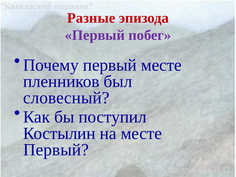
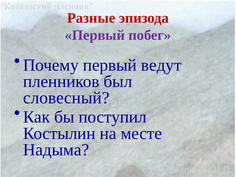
первый месте: месте -> ведут (161, 65)
Первый: Первый -> Надыма (56, 150)
